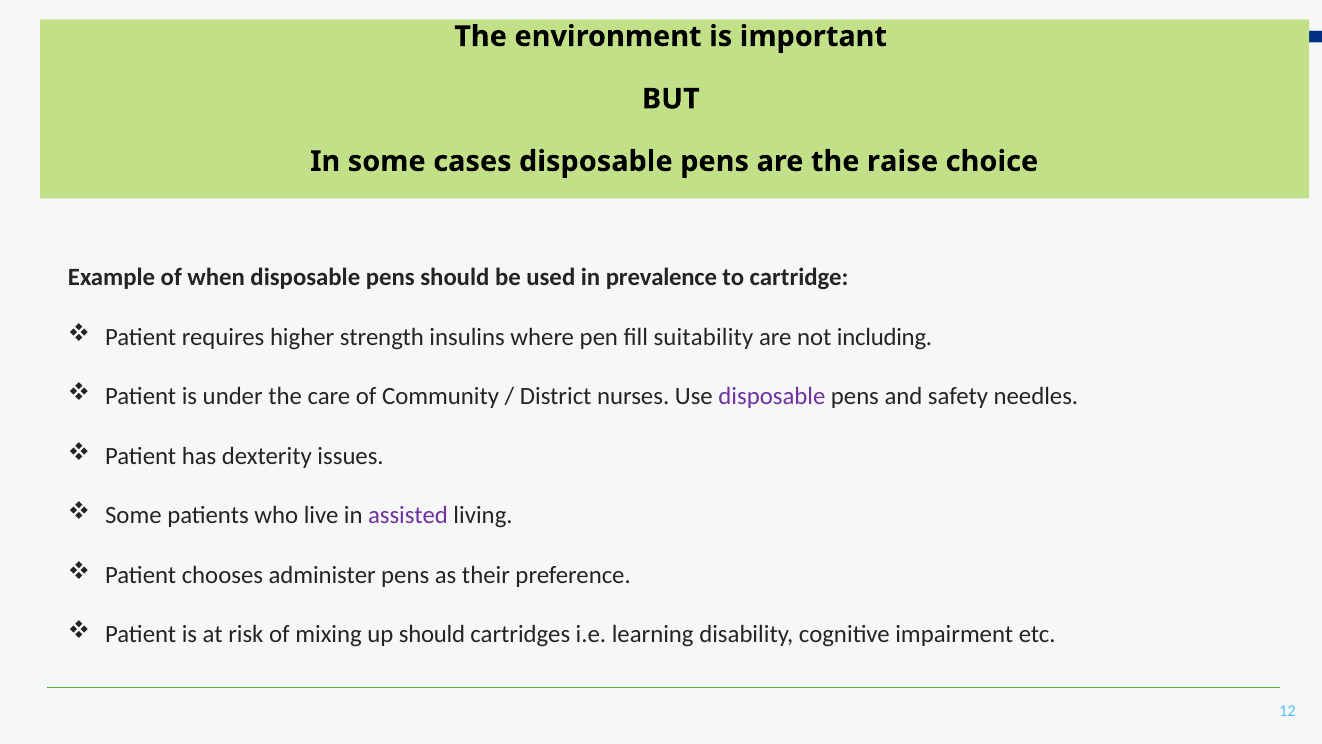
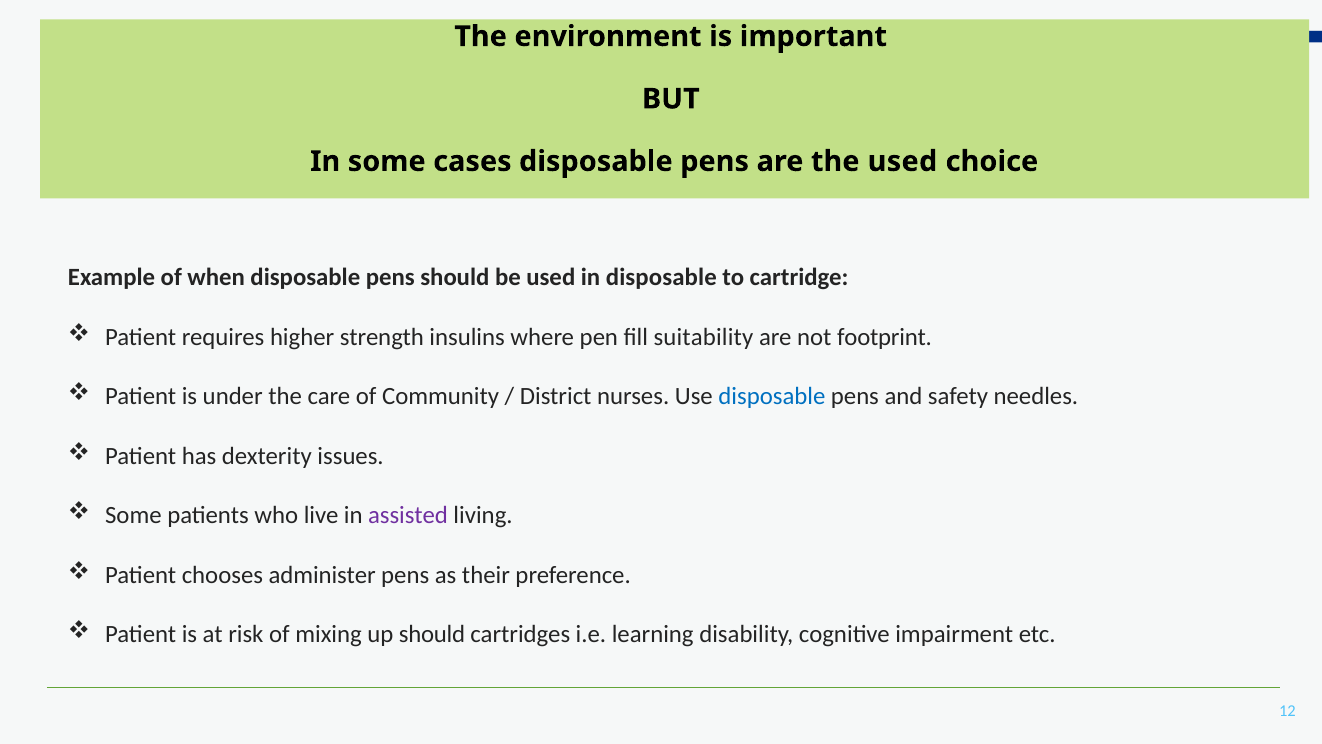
the raise: raise -> used (902, 161)
in prevalence: prevalence -> disposable (661, 277)
including: including -> footprint (885, 337)
disposable colour: purple -> blue (772, 396)
